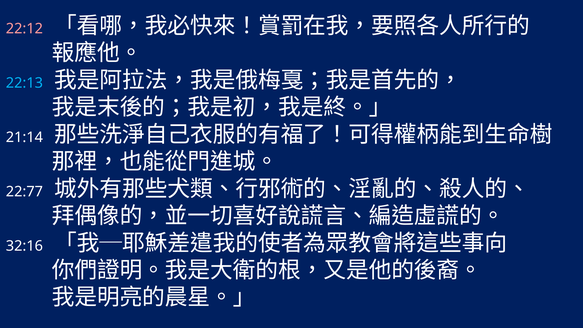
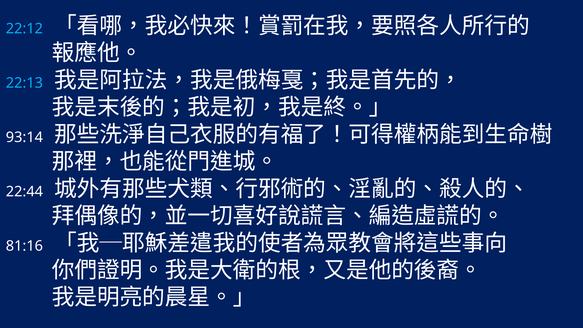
22:12 colour: pink -> light blue (24, 29)
21:14: 21:14 -> 93:14 (24, 137)
22:77: 22:77 -> 22:44 (24, 192)
32:16: 32:16 -> 81:16 (24, 246)
